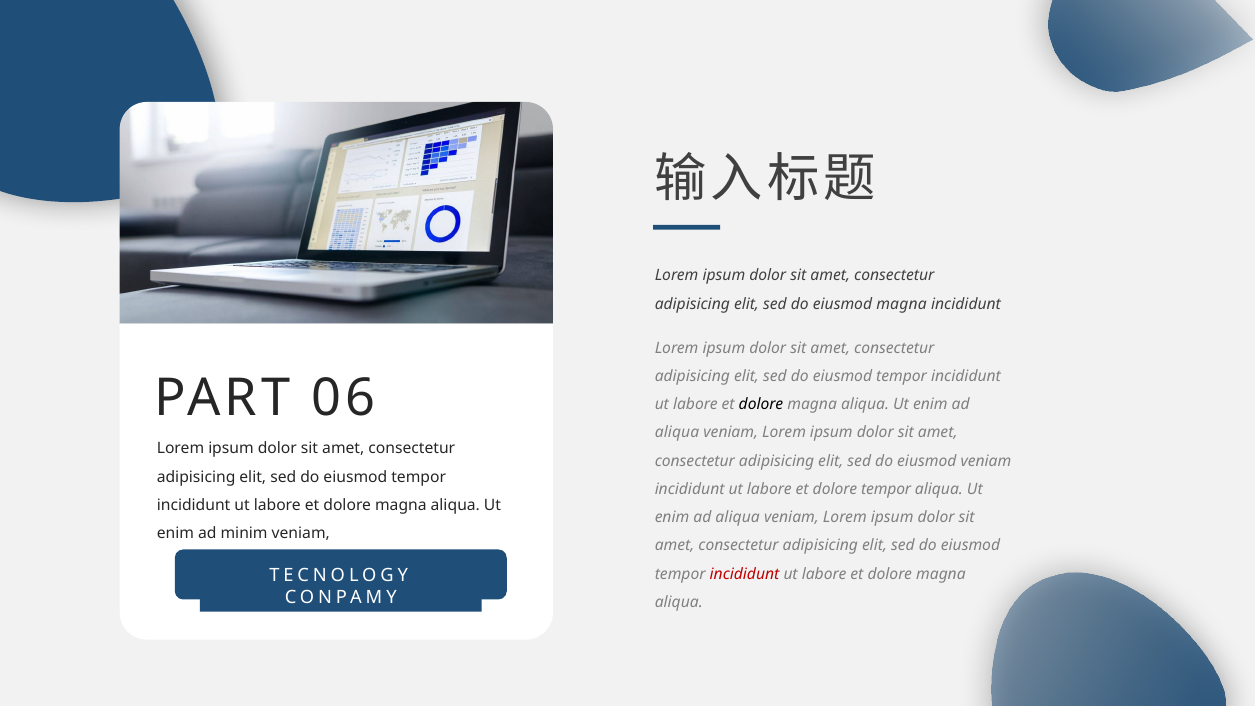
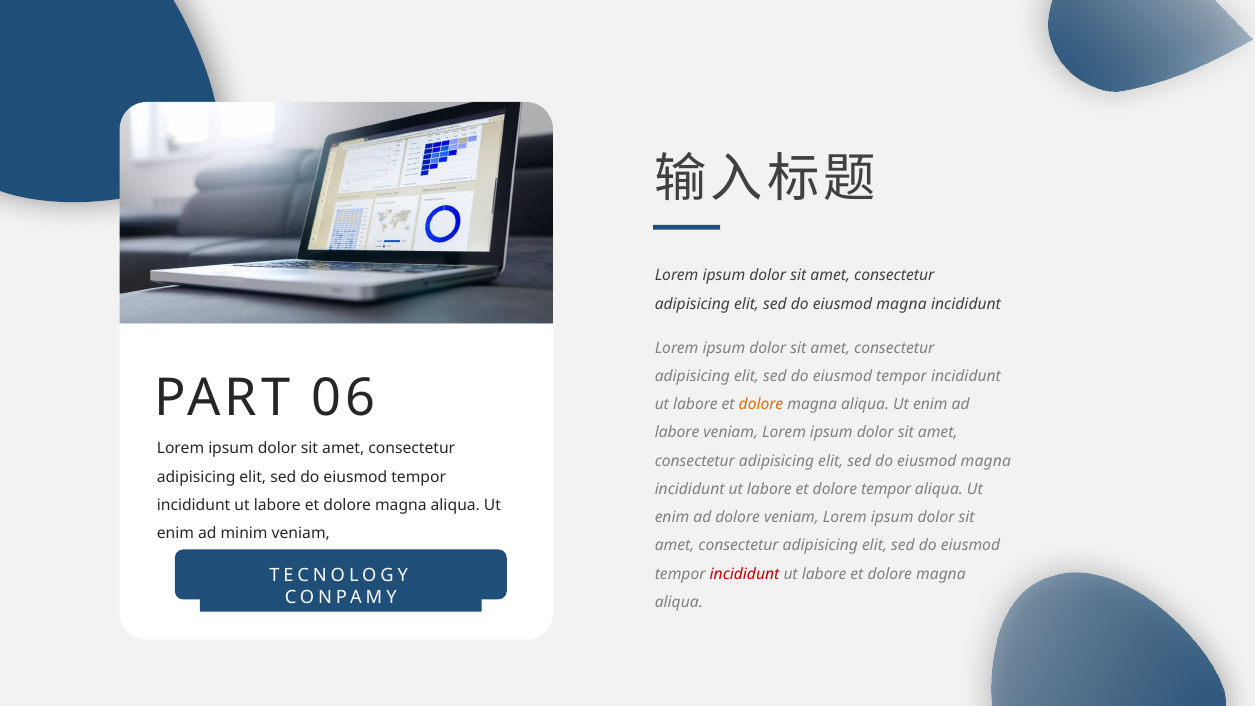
dolore colour: black -> orange (761, 405)
aliqua: aliqua -> labore (677, 433)
veniam: veniam -> magna (986, 461)
aliqua: aliqua -> dolore (738, 517)
